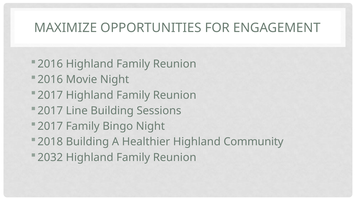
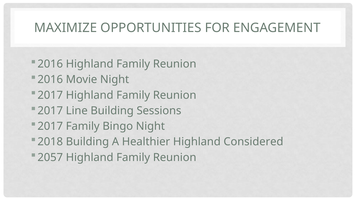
Community: Community -> Considered (253, 142)
2032: 2032 -> 2057 (50, 158)
